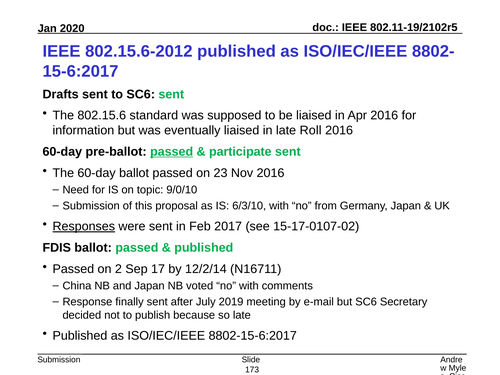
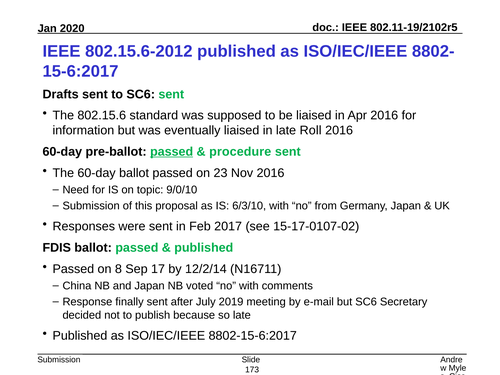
participate: participate -> procedure (240, 152)
Responses underline: present -> none (84, 226)
2: 2 -> 8 (118, 269)
